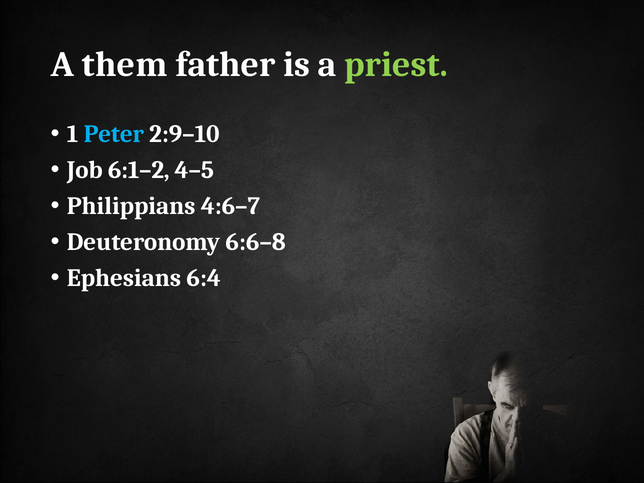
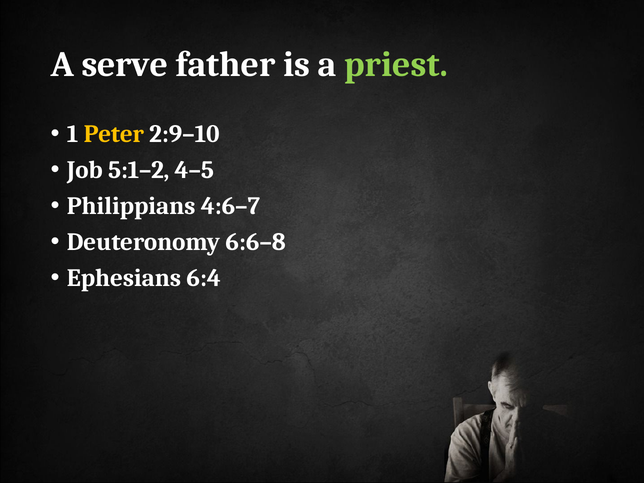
them: them -> serve (125, 65)
Peter colour: light blue -> yellow (114, 134)
6:1–2: 6:1–2 -> 5:1–2 (139, 170)
